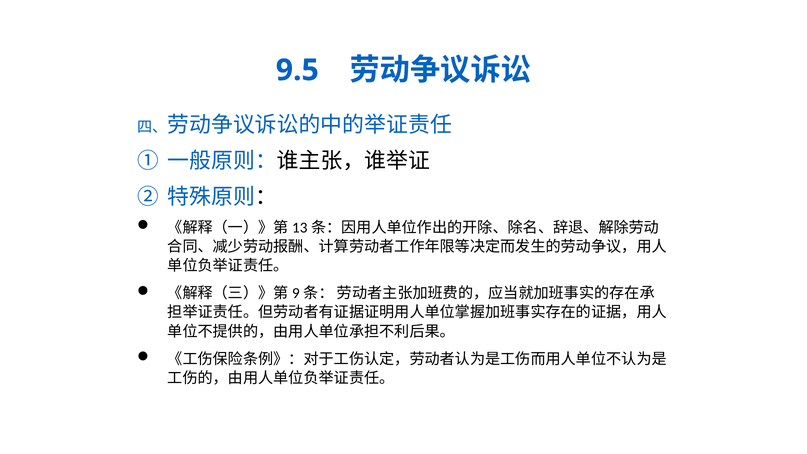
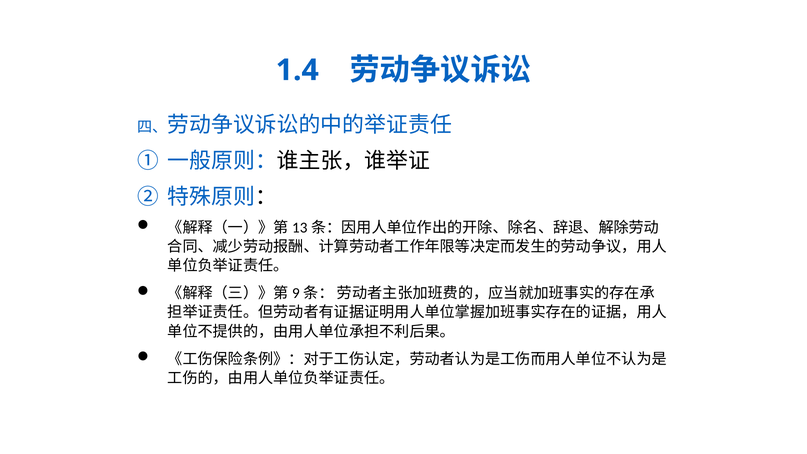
9.5: 9.5 -> 1.4 (297, 70)
